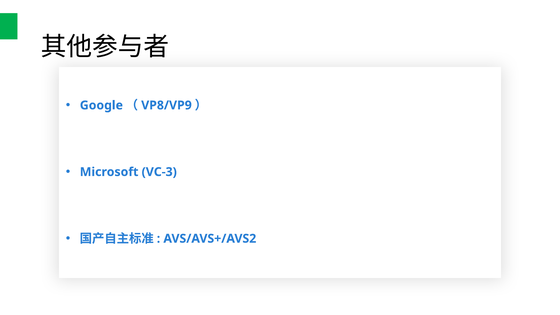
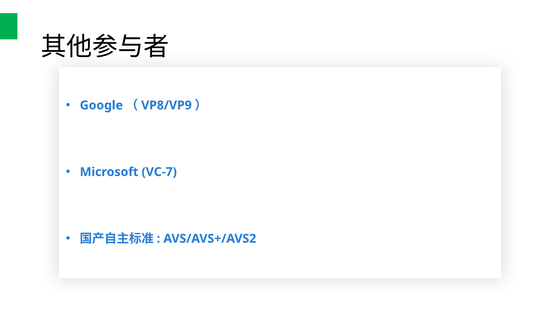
VC-3: VC-3 -> VC-7 (159, 172)
